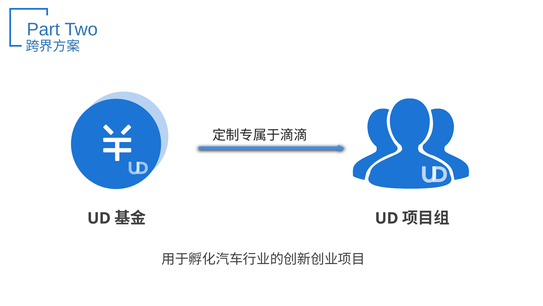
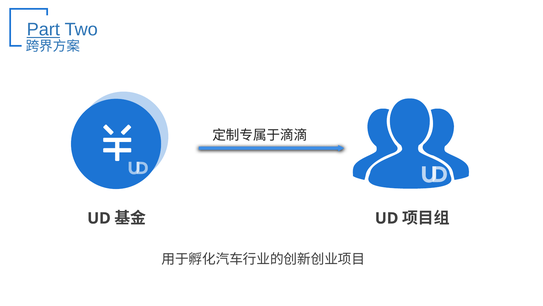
Part underline: none -> present (43, 30)
